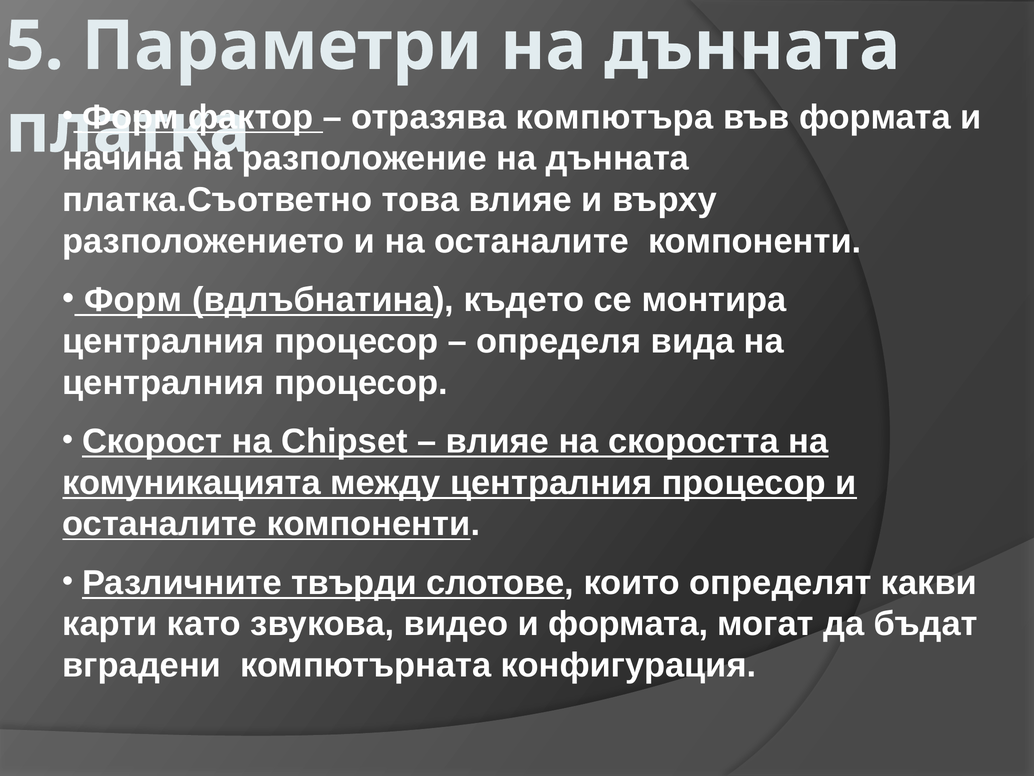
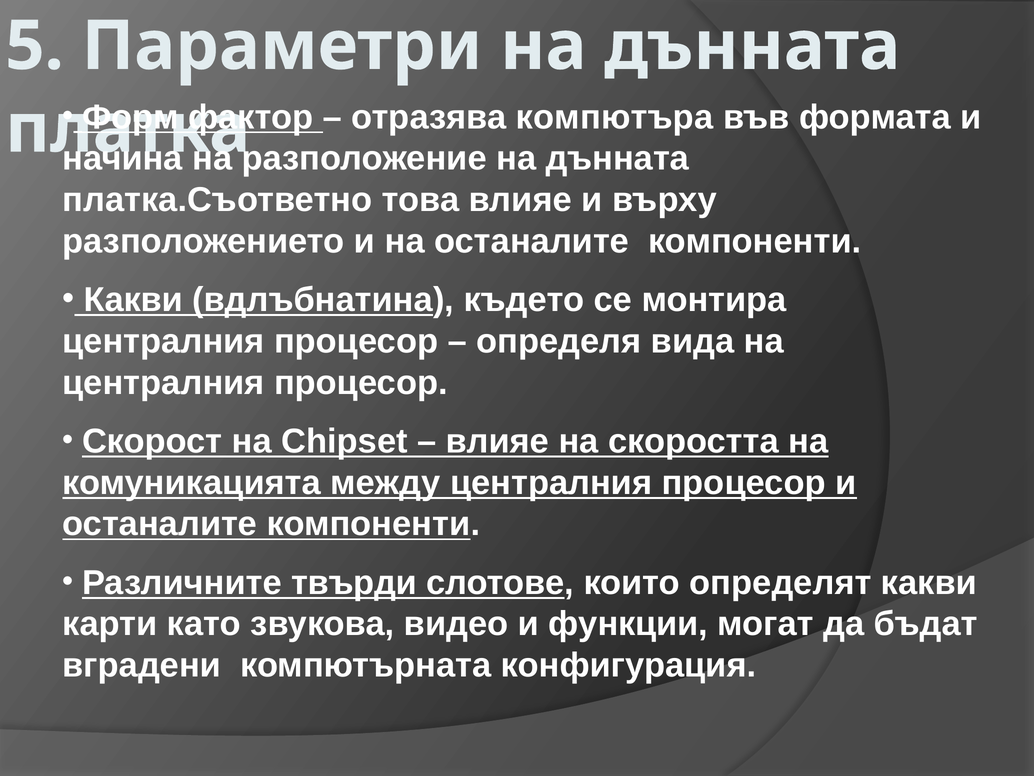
Форм: Форм -> Какви (133, 300)
и формата: формата -> функции (628, 624)
